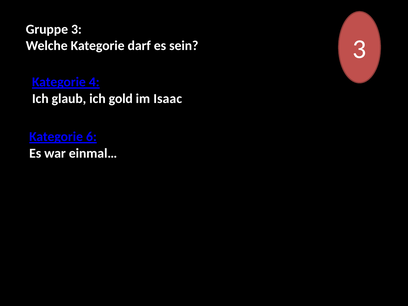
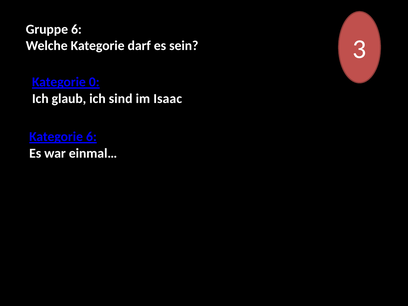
Gruppe 3: 3 -> 6 (76, 29)
4: 4 -> 0 (94, 82)
gold: gold -> sind (121, 99)
